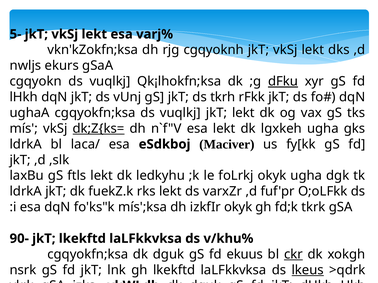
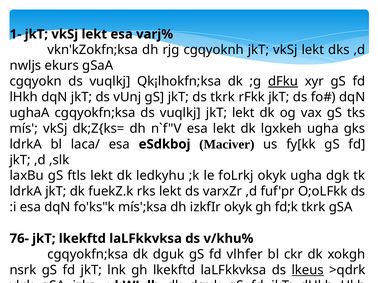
5-: 5- -> 1- (15, 34)
ds tkrh: tkrh -> tkrk (223, 97)
dk;Z{ks= underline: present -> none (99, 129)
90-: 90- -> 76- (19, 239)
ekuus: ekuus -> vlhfer (245, 255)
ckr underline: present -> none (293, 255)
